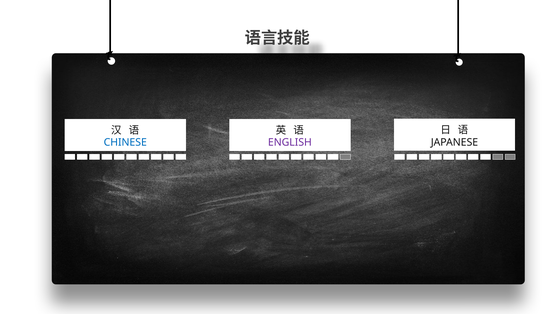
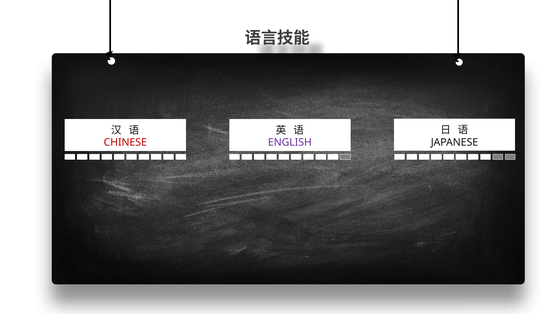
CHINESE colour: blue -> red (125, 142)
